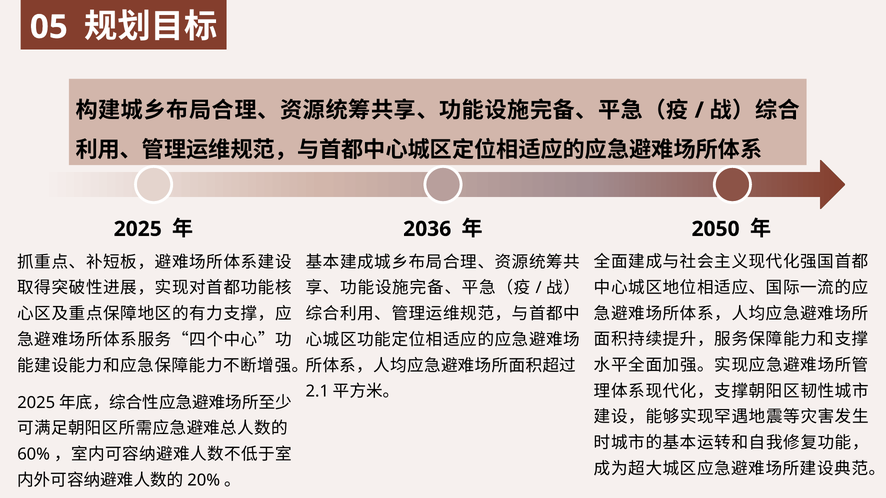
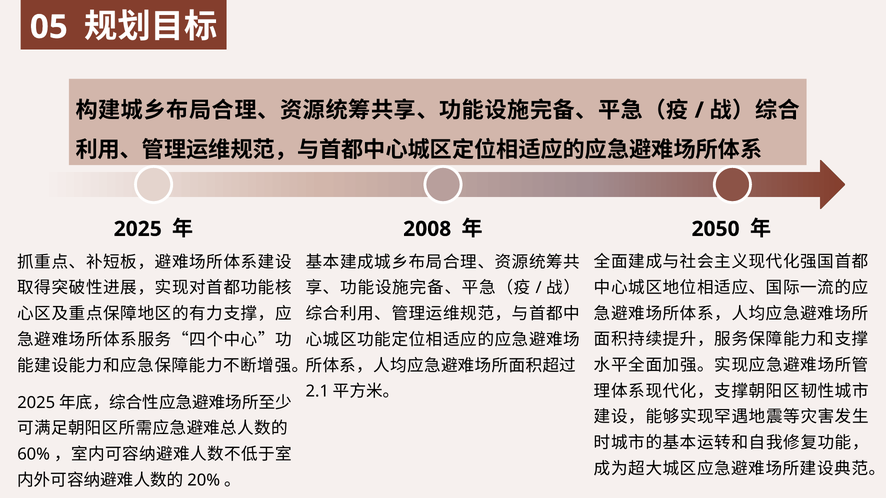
2036: 2036 -> 2008 (427, 229)
